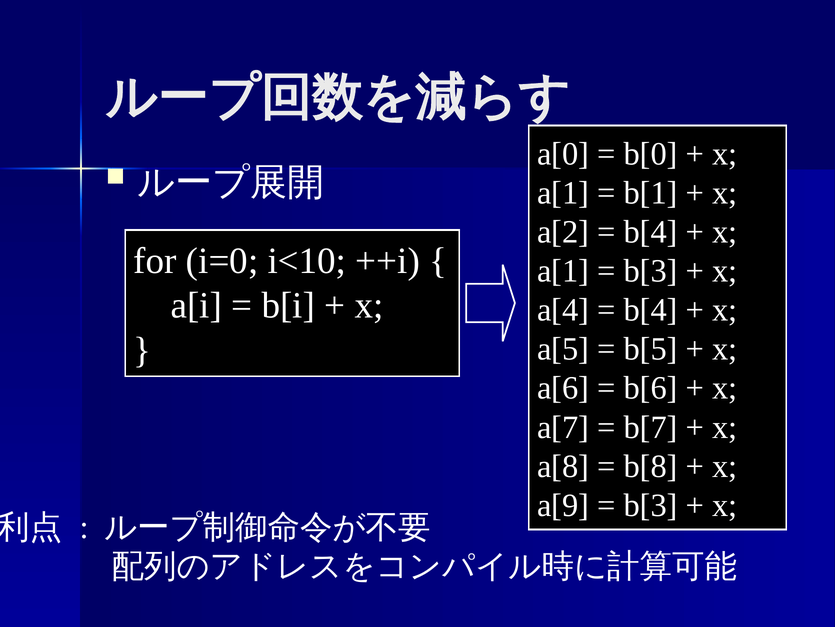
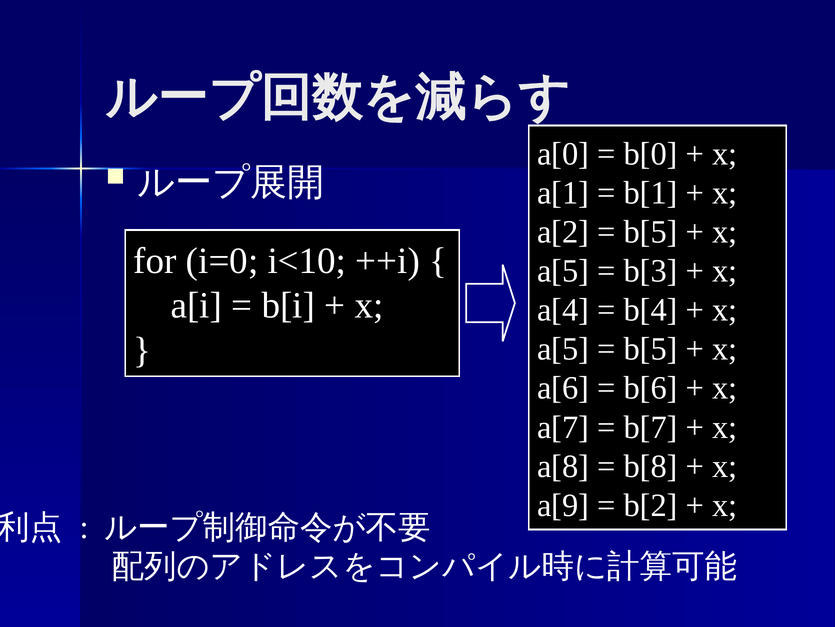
b[4: b[4 -> b[5 (651, 232)
a[1: a[1 -> a[5 (563, 271)
b[3: b[3 -> b[2 (651, 505)
